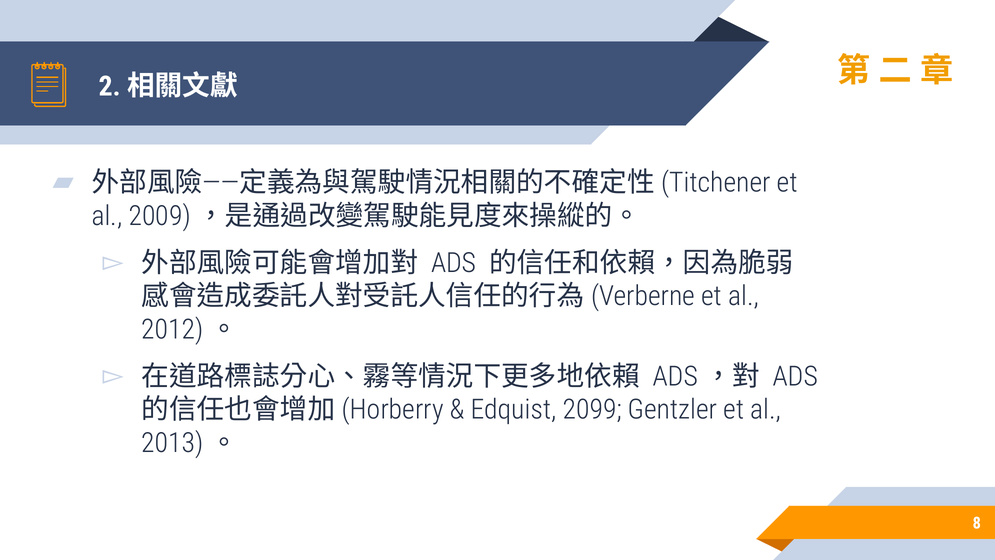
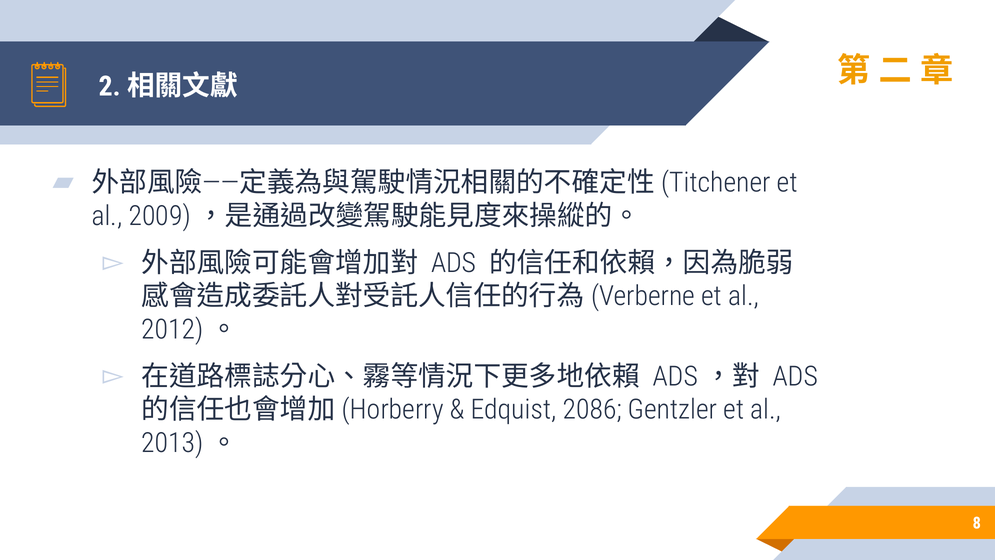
2099: 2099 -> 2086 (592, 410)
